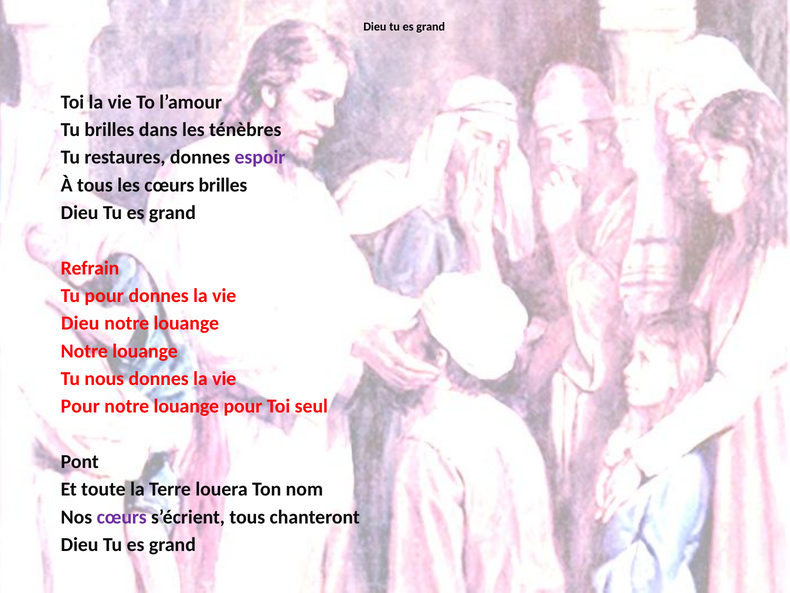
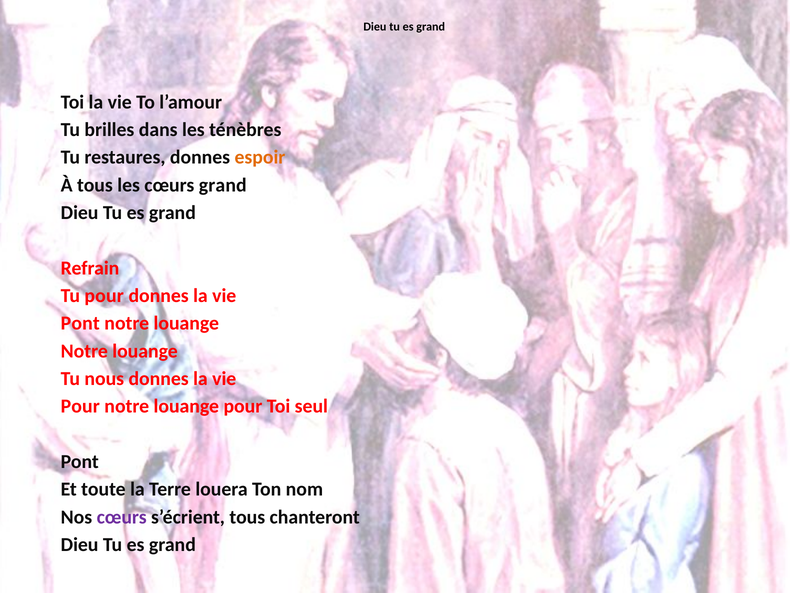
espoir colour: purple -> orange (260, 157)
cœurs brilles: brilles -> grand (223, 185)
Dieu: Dieu -> Pont (80, 323)
